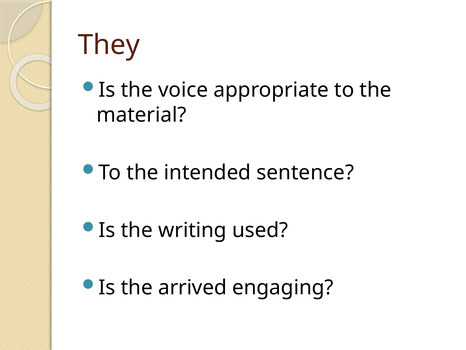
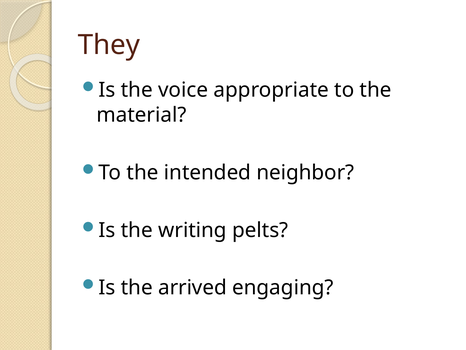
sentence: sentence -> neighbor (305, 172)
used: used -> pelts (260, 230)
